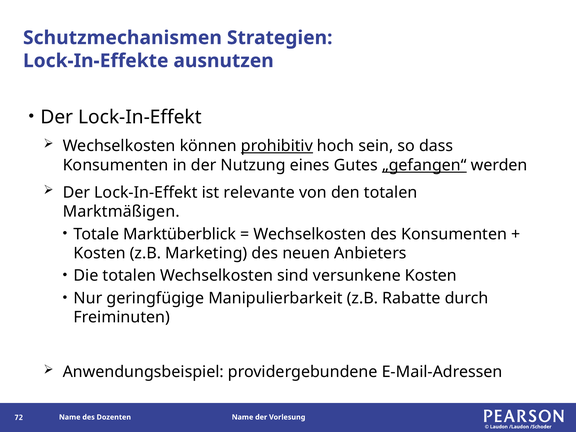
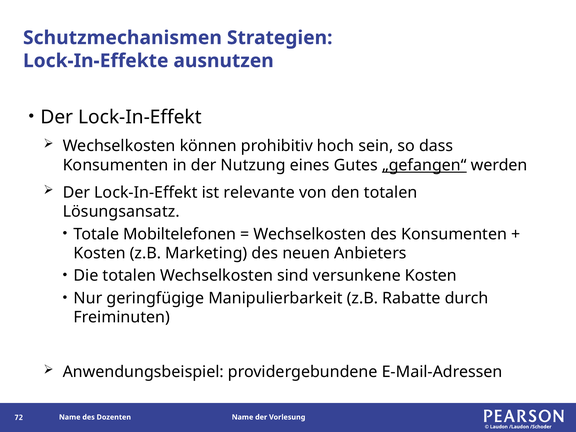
prohibitiv underline: present -> none (277, 146)
Marktmäßigen: Marktmäßigen -> Lösungsansatz (121, 212)
Marktüberblick: Marktüberblick -> Mobiltelefonen (180, 234)
